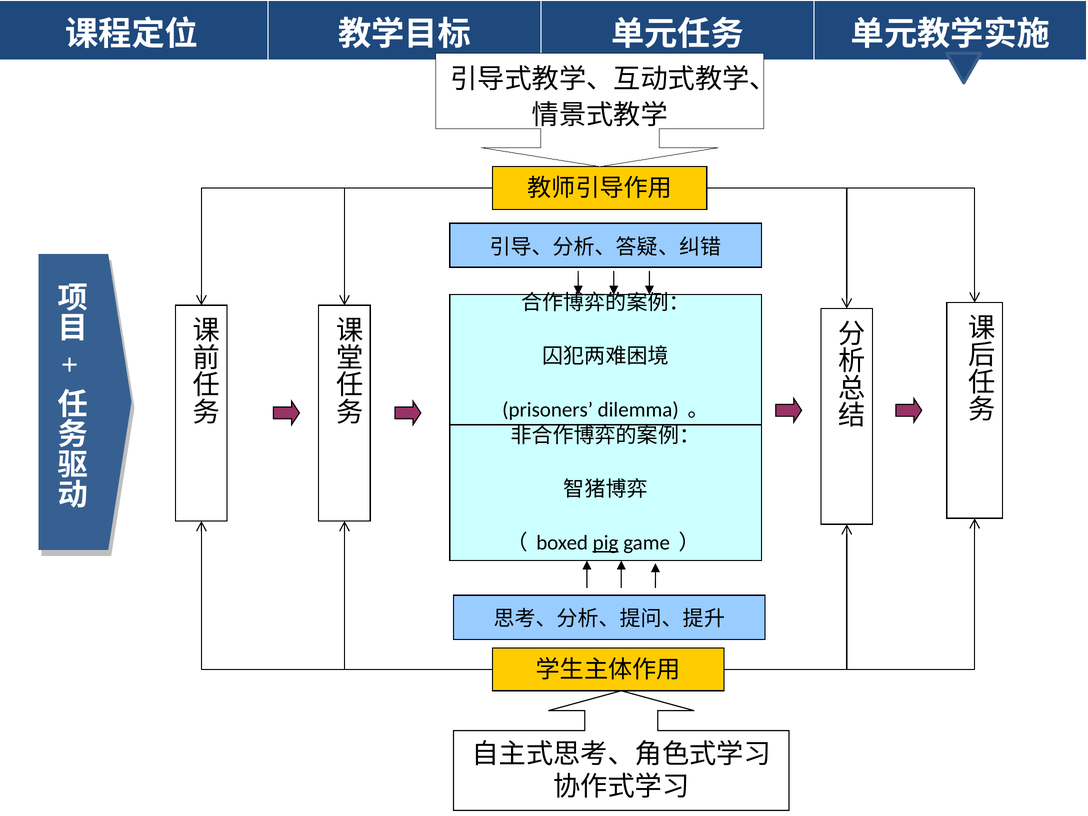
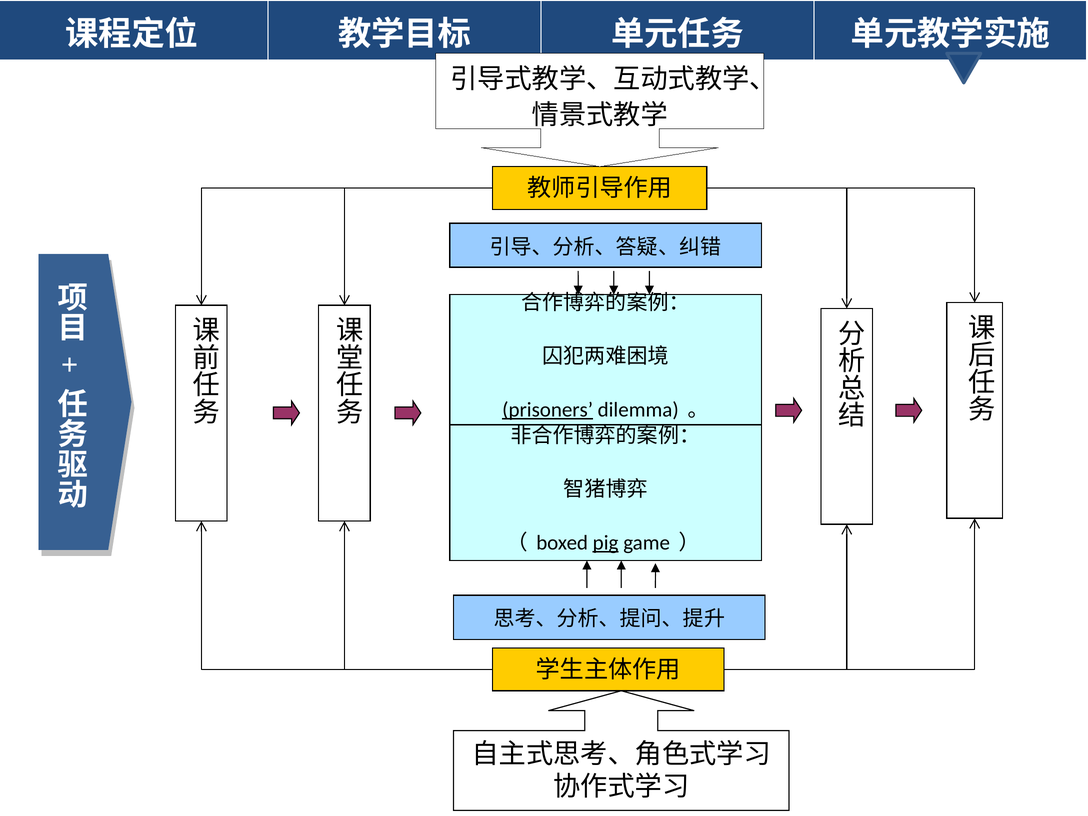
prisoners underline: none -> present (548, 410)
